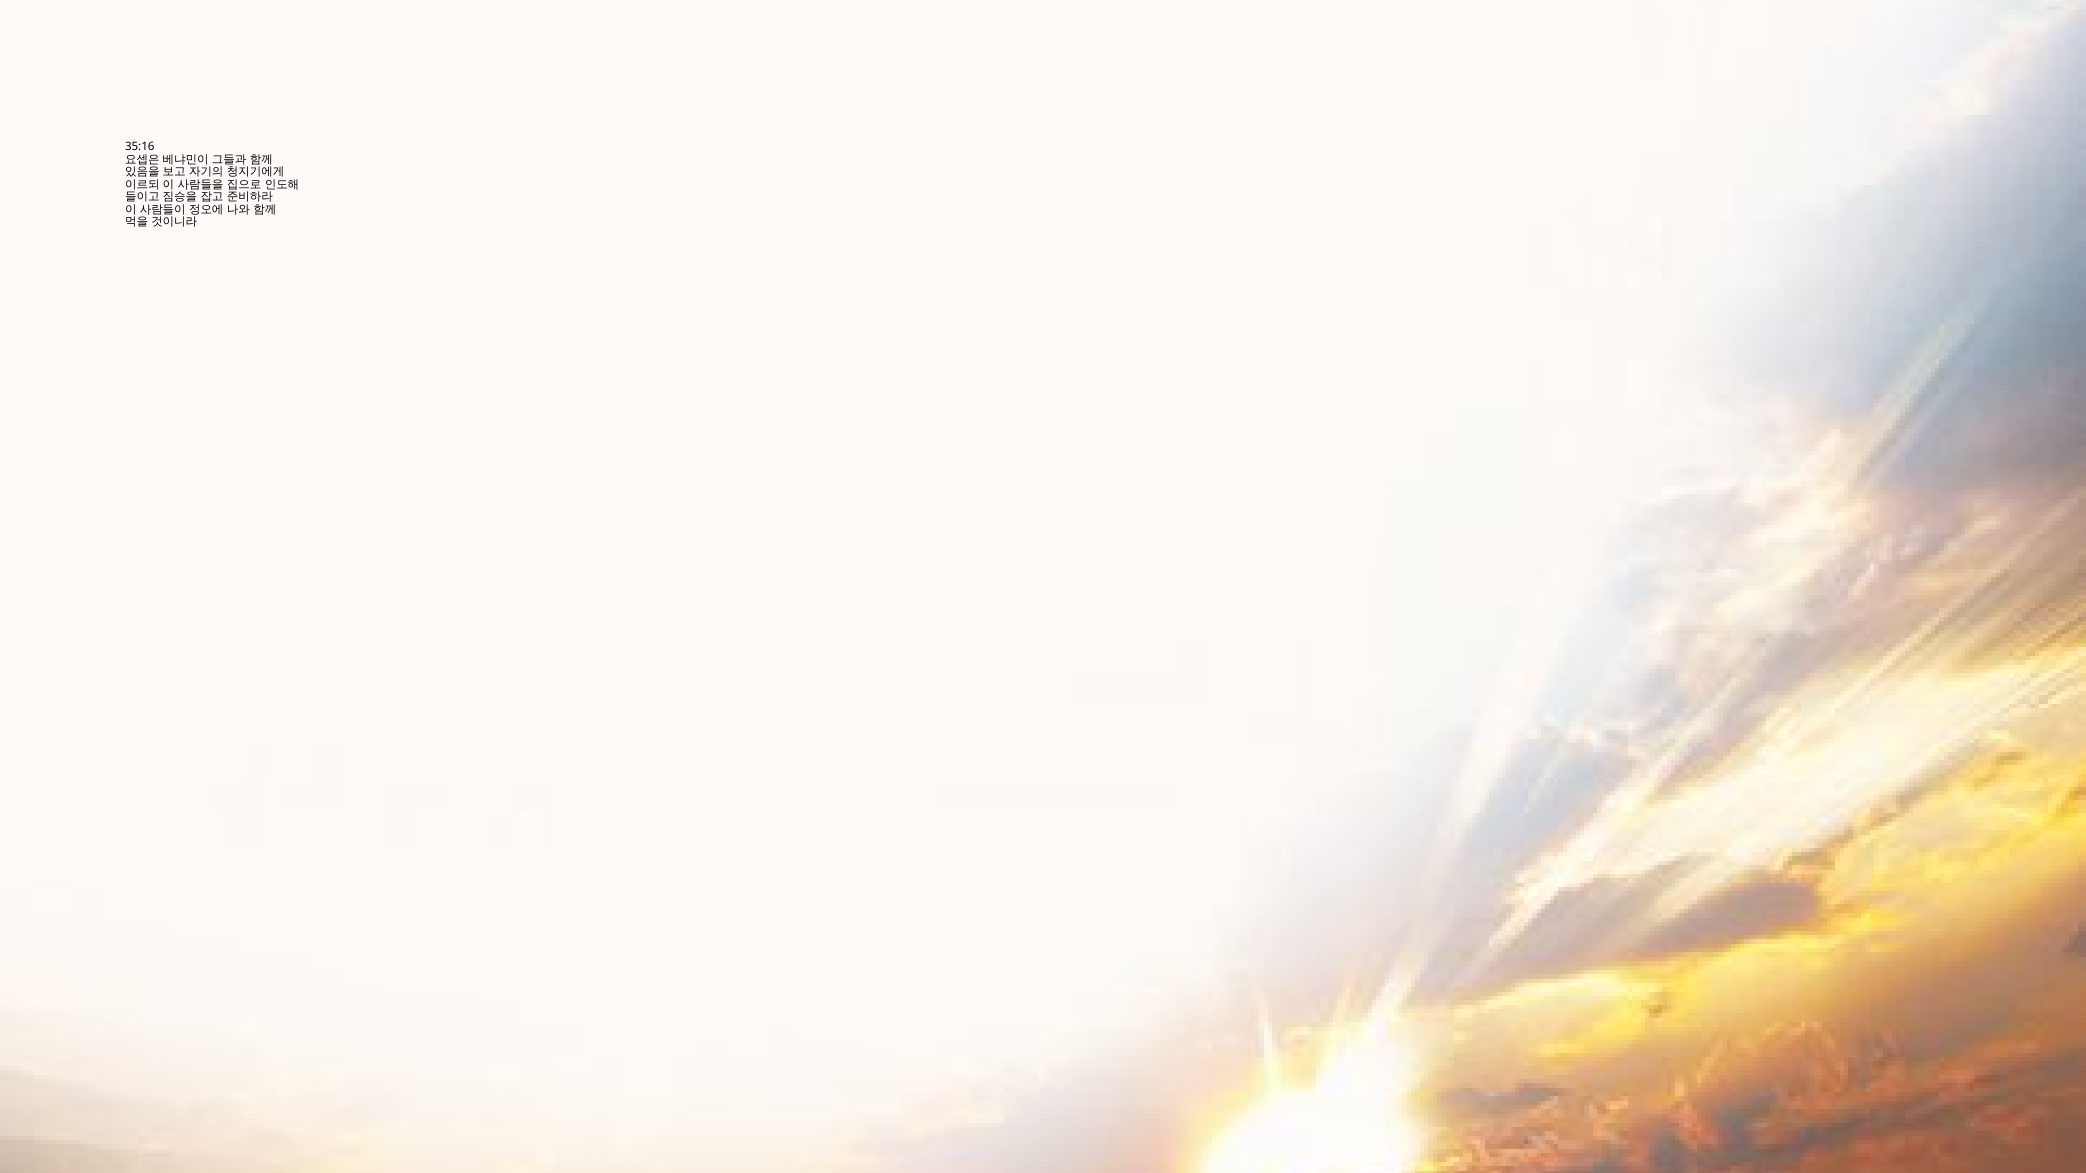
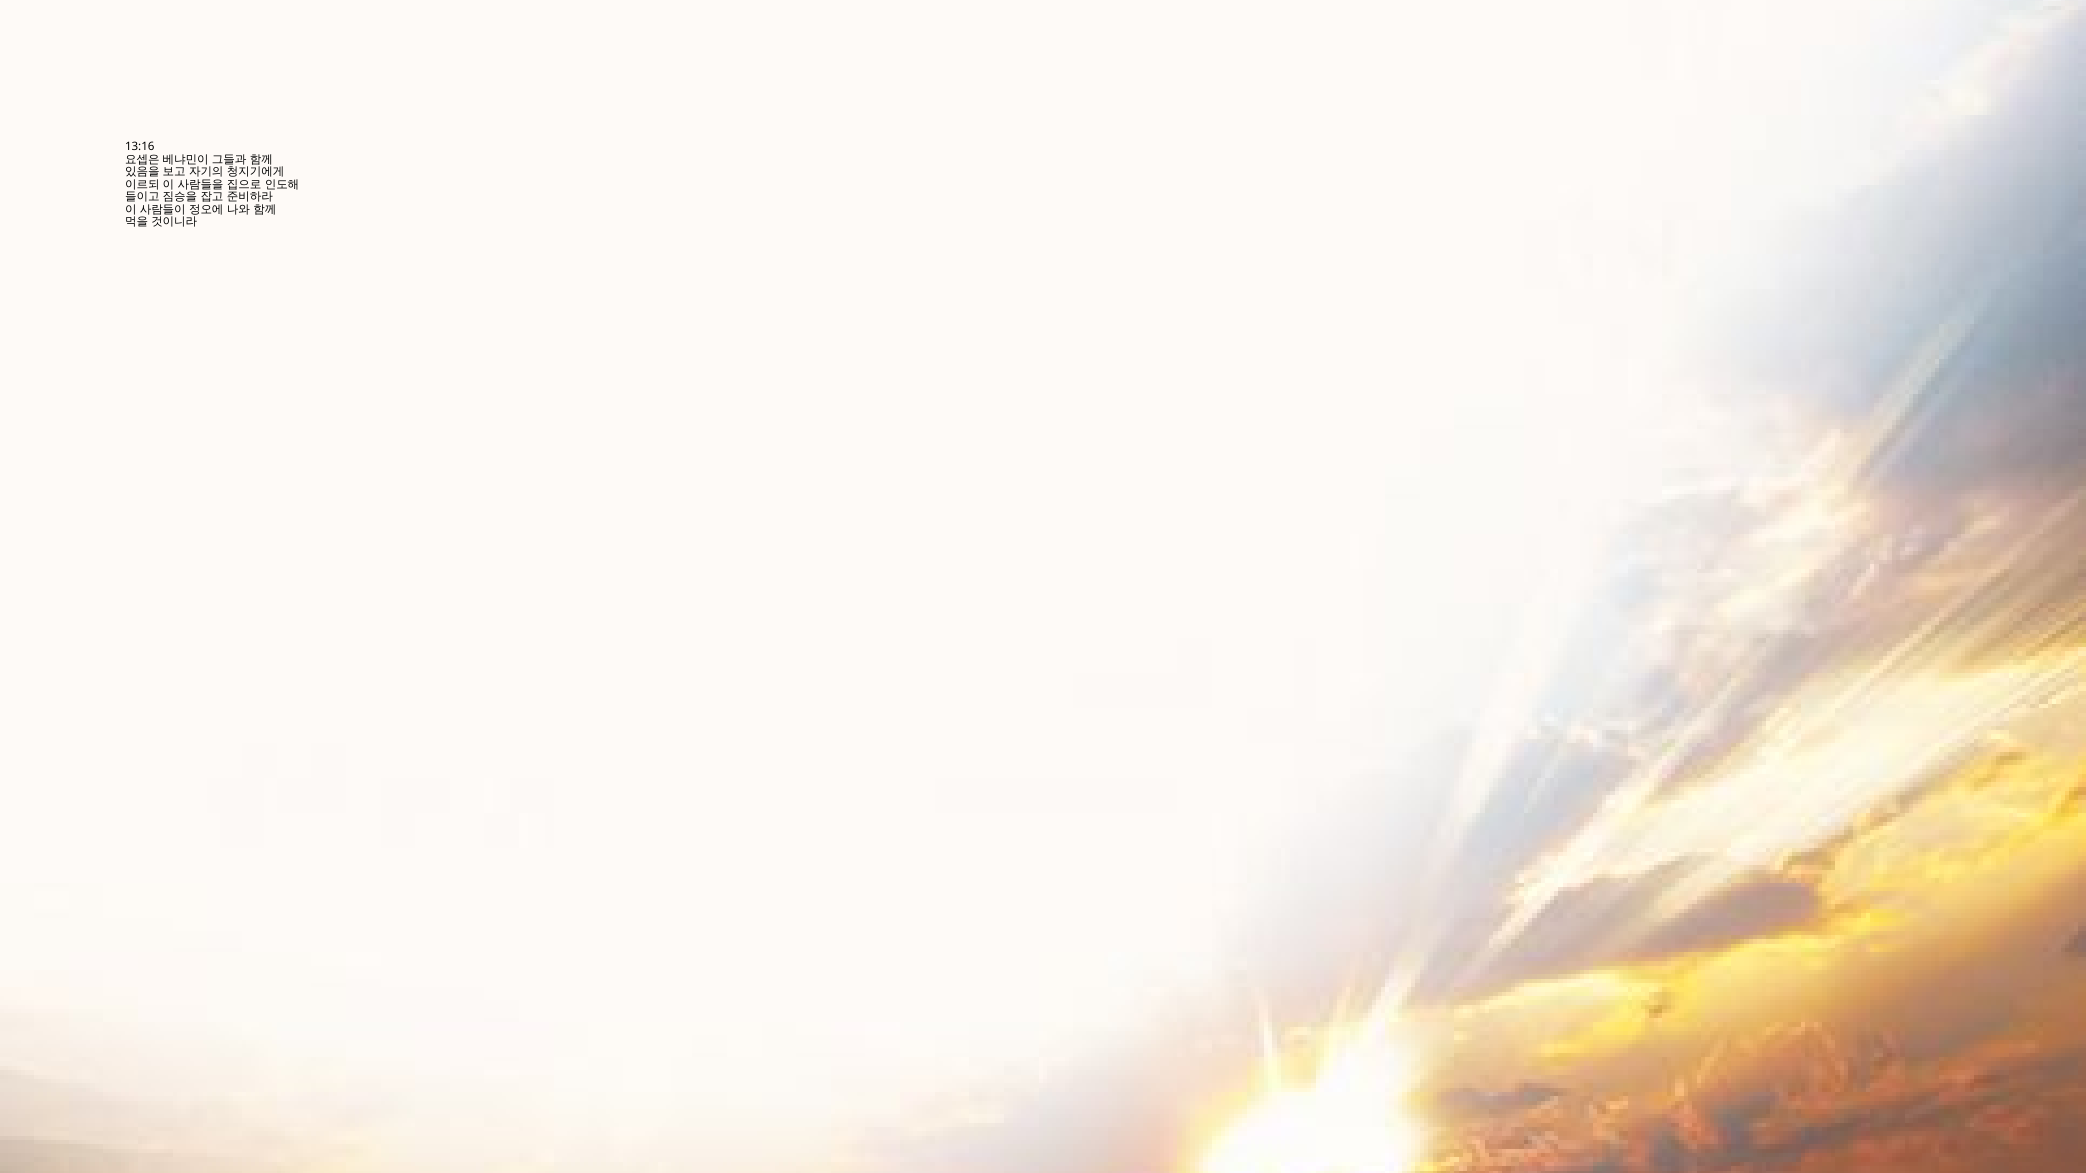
35:16: 35:16 -> 13:16 (140, 147)
